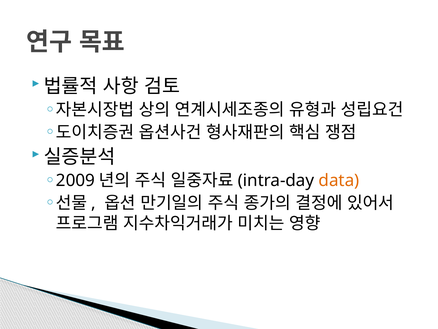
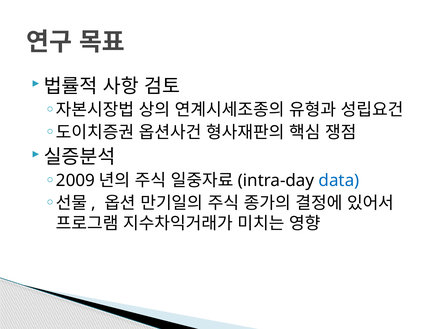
data colour: orange -> blue (339, 180)
